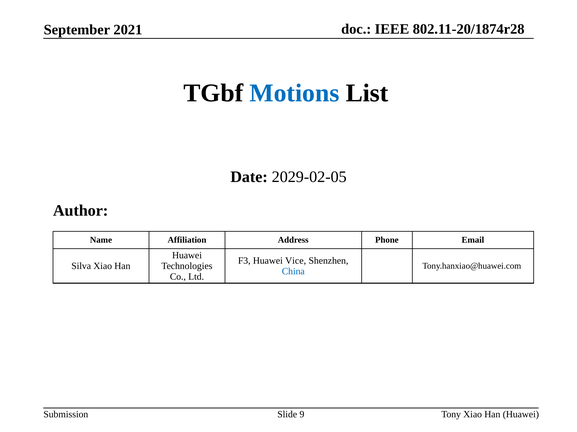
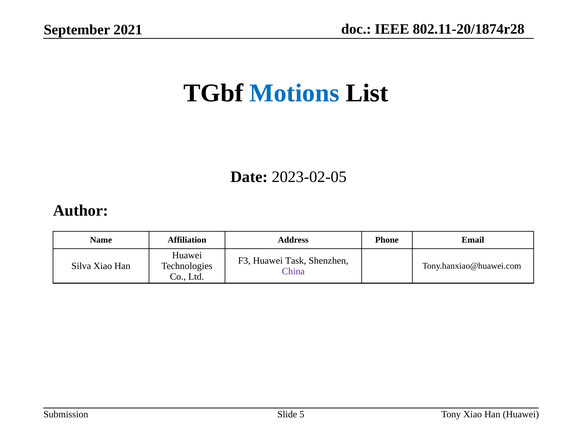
2029-02-05: 2029-02-05 -> 2023-02-05 (309, 177)
Vice: Vice -> Task (296, 261)
China colour: blue -> purple (293, 272)
9: 9 -> 5 (302, 415)
